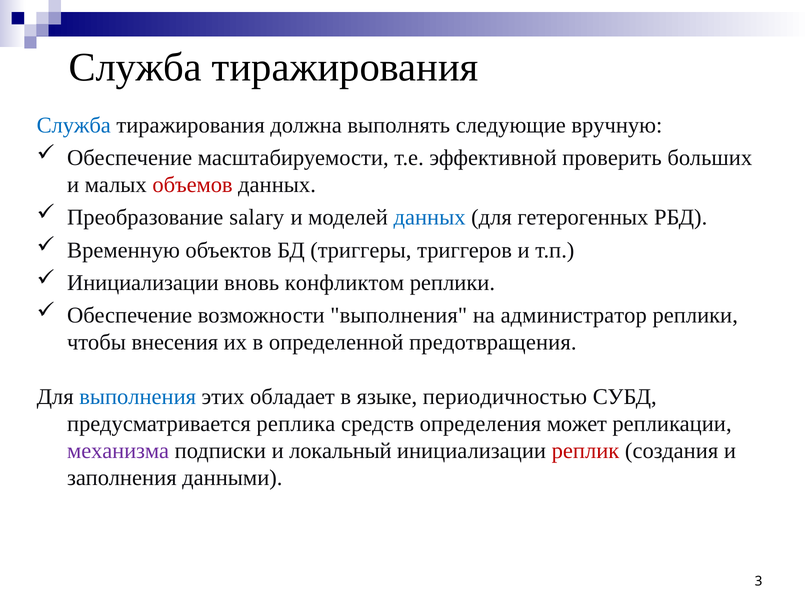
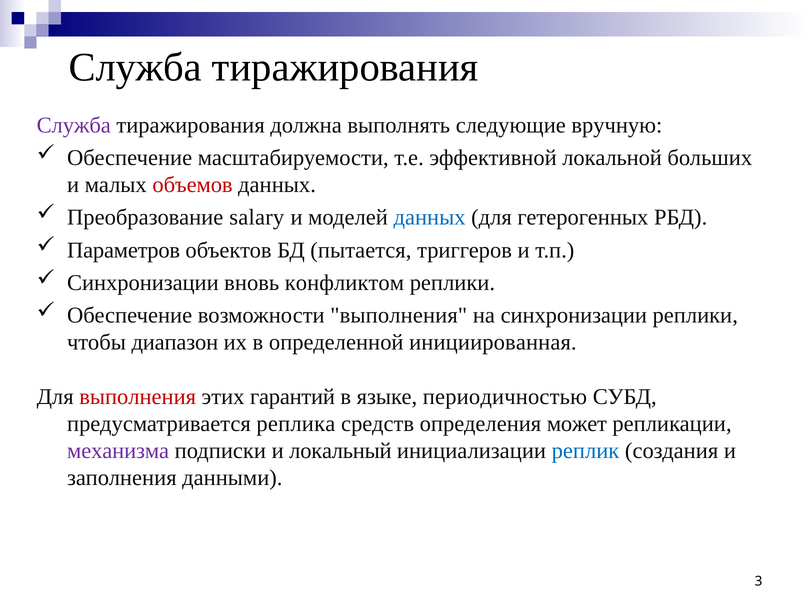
Служба colour: blue -> purple (74, 125)
проверить: проверить -> локальной (612, 158)
Временную: Временную -> Параметров (124, 250)
триггеры: триггеры -> пытается (361, 250)
Инициализации: Инициализации -> Синхронизации (143, 283)
на администратор: администратор -> синхронизации (574, 316)
внесения: внесения -> диапазон (175, 343)
предотвращения: предотвращения -> инициированная (493, 343)
выполнения colour: blue -> red (138, 397)
обладает: обладает -> гарантий (293, 397)
реплик colour: red -> blue (585, 451)
